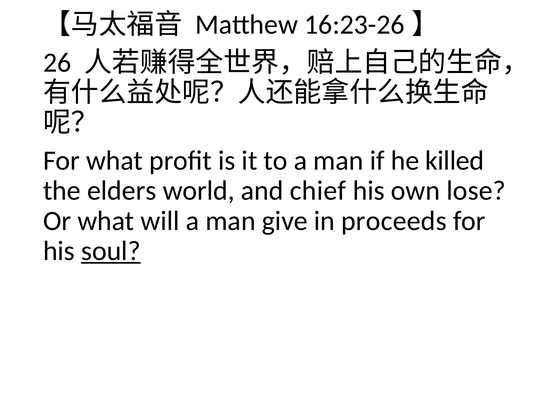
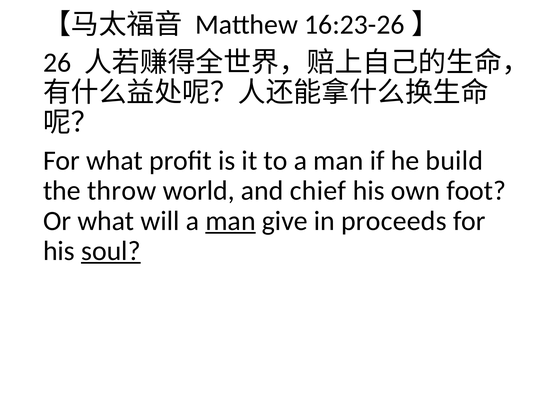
killed: killed -> build (454, 161)
elders: elders -> throw (122, 191)
lose: lose -> foot (476, 191)
man underline: none -> present (231, 221)
